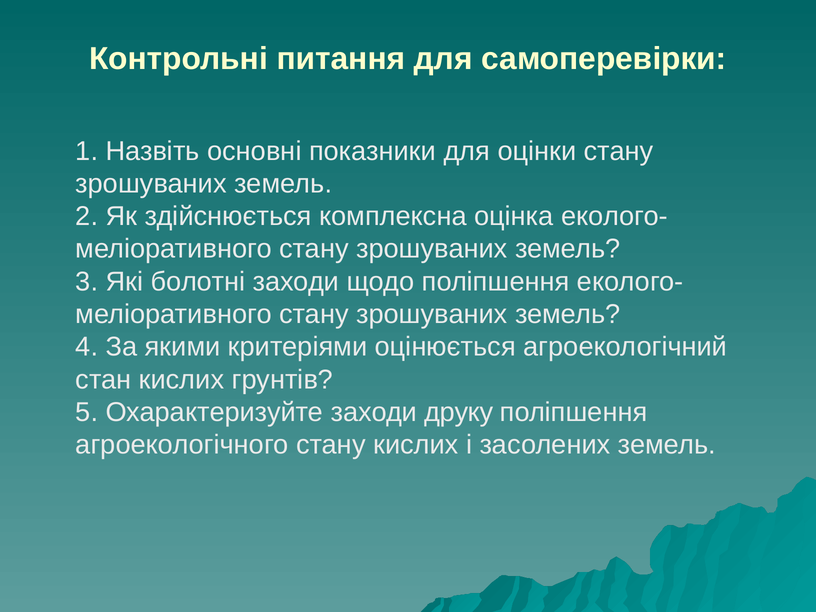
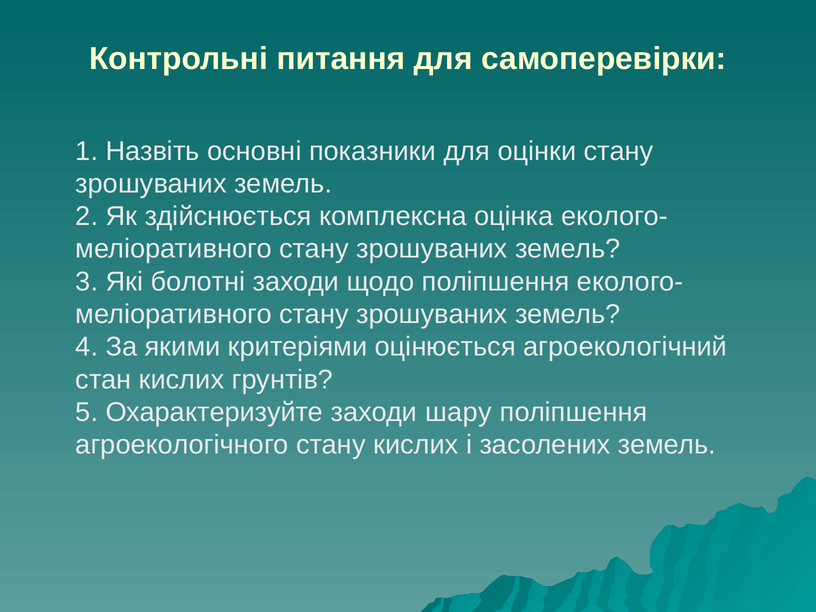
друку: друку -> шару (458, 412)
